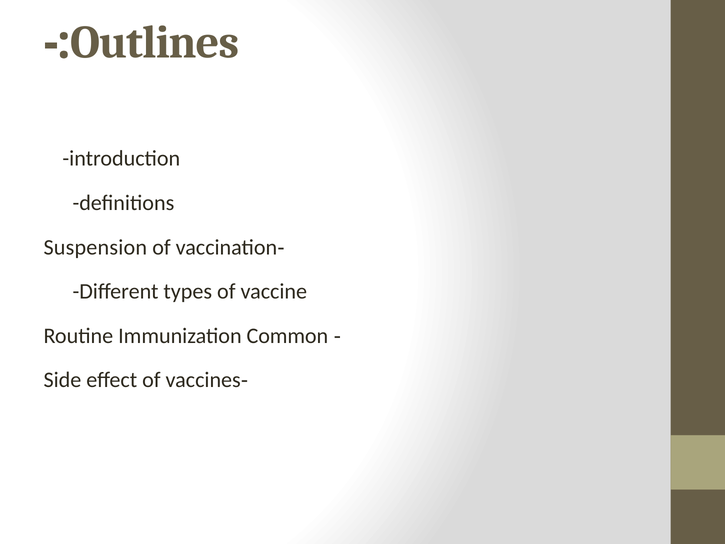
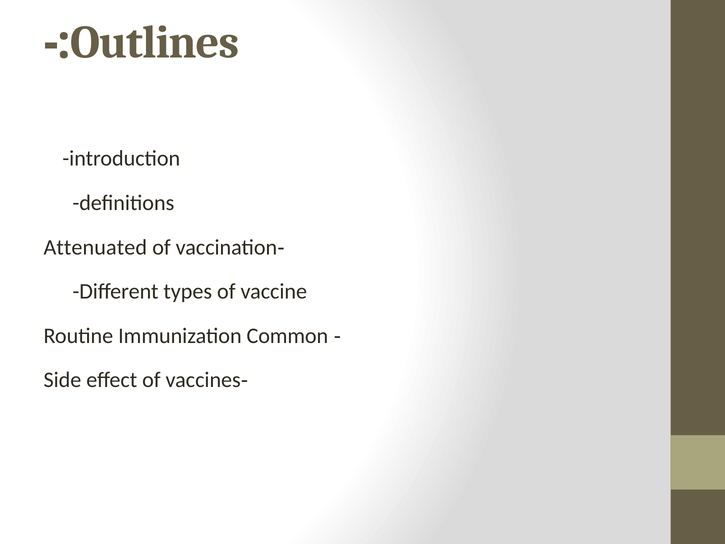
Suspension: Suspension -> Attenuated (95, 247)
